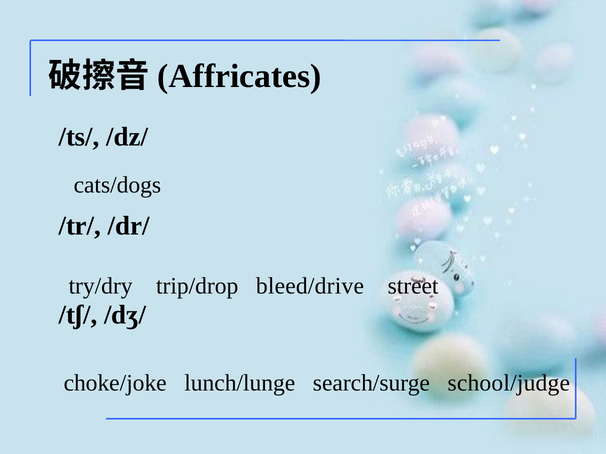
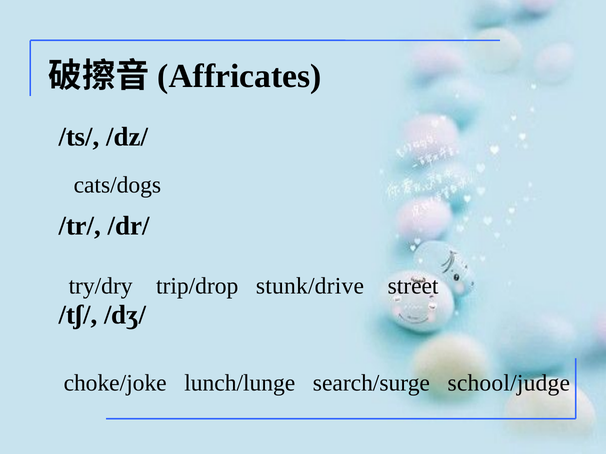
bleed/drive: bleed/drive -> stunk/drive (310, 286)
